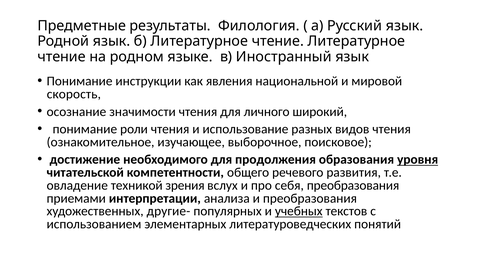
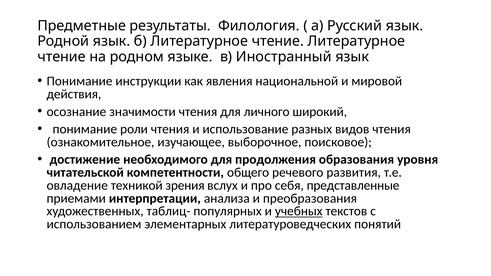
скорость: скорость -> действия (74, 94)
уровня underline: present -> none (418, 160)
себя преобразования: преобразования -> представленные (353, 186)
другие-: другие- -> таблиц- (169, 211)
